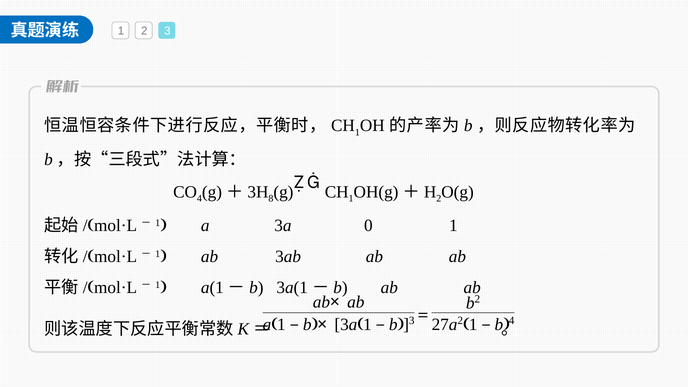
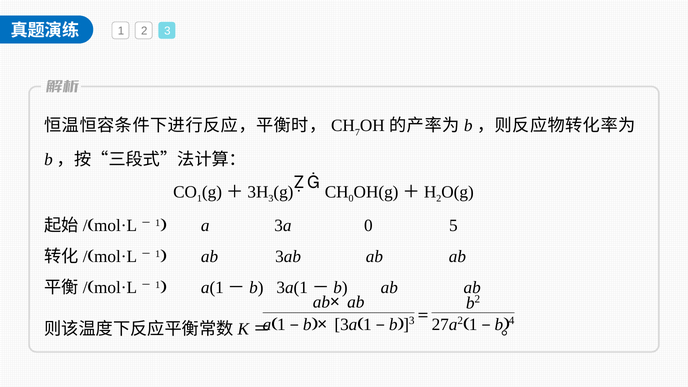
1: 1 -> 7 (357, 132)
4: 4 -> 1 (199, 199)
8: 8 -> 3 (271, 199)
1: 1 -> 0 (351, 199)
0 1: 1 -> 5 (453, 226)
